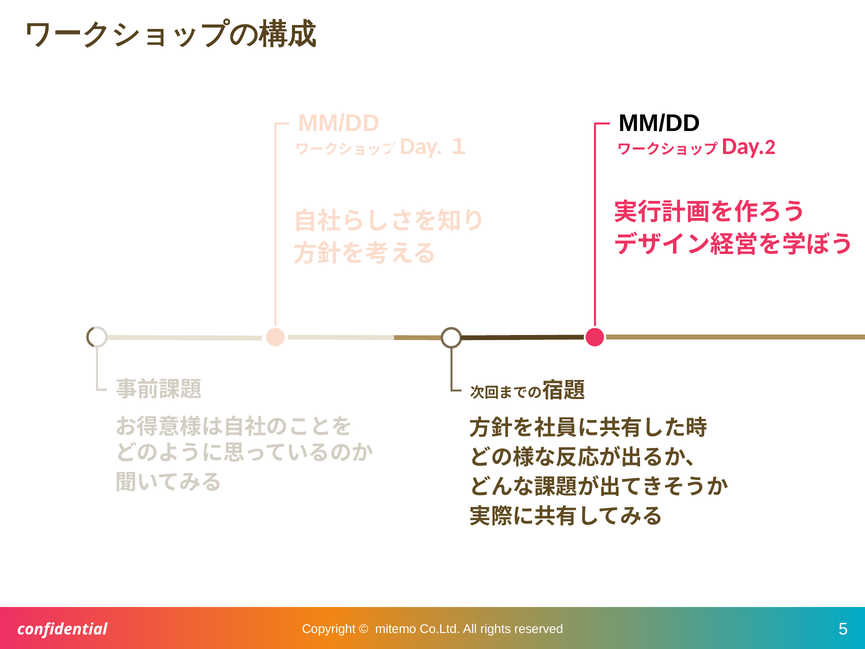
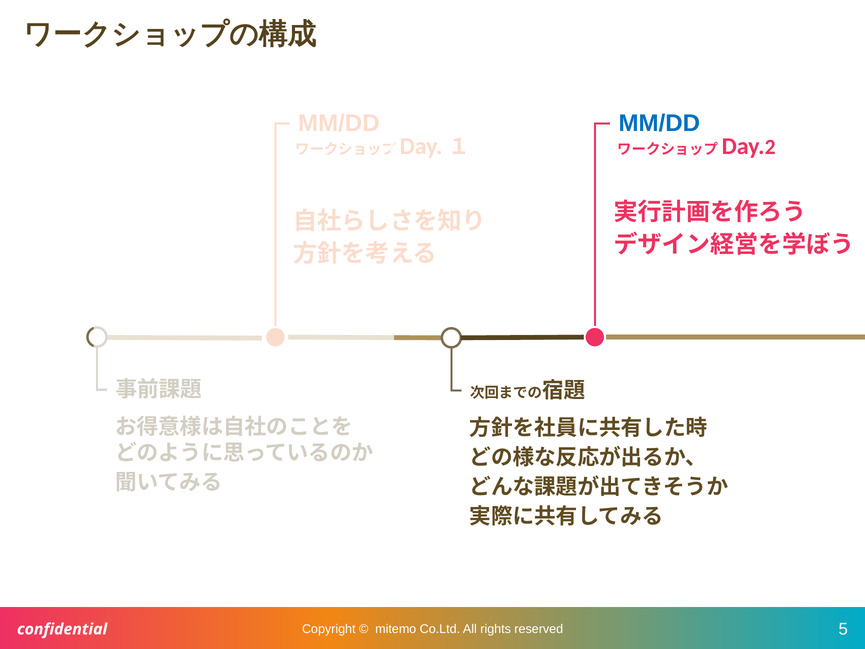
MM/DD colour: black -> blue (659, 123)
